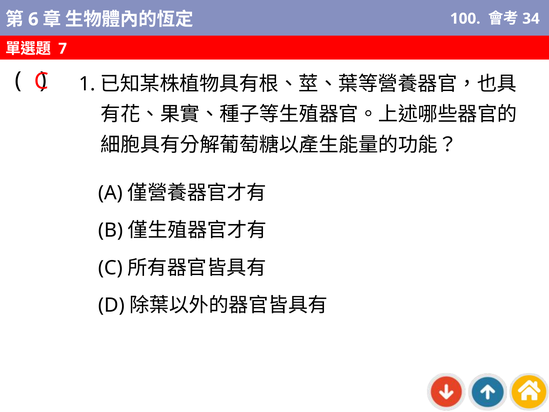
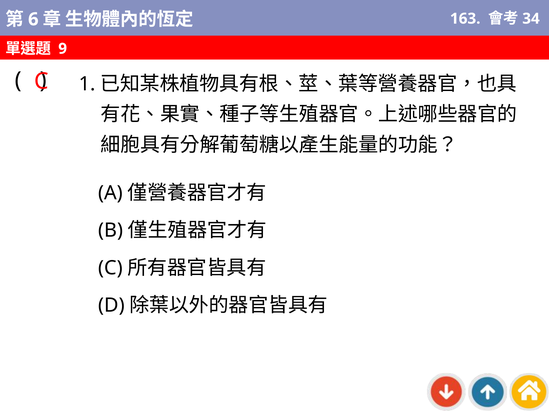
100: 100 -> 163 (465, 19)
7: 7 -> 9 (63, 49)
